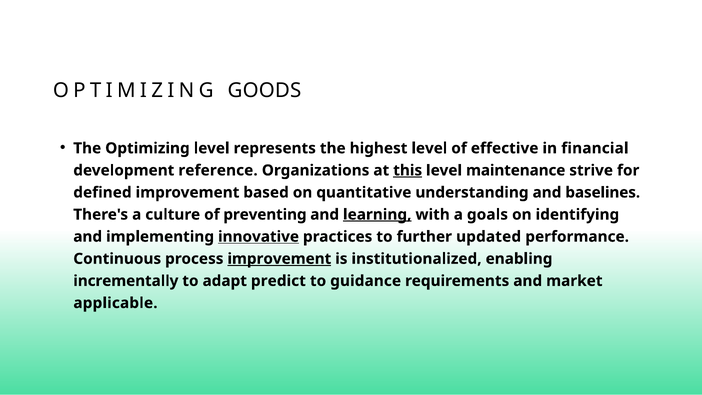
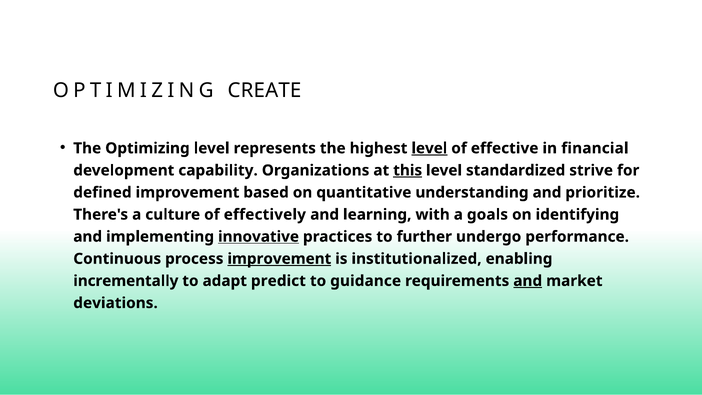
GOODS: GOODS -> CREATE (264, 90)
level underline: none -> present (429, 148)
reference: reference -> capability (218, 170)
maintenance: maintenance -> standardized (516, 170)
baselines: baselines -> prioritize (603, 192)
preventing: preventing -> effectively (265, 215)
learning underline: present -> none (377, 215)
updated: updated -> undergo (489, 237)
and underline: none -> present (528, 281)
applicable: applicable -> deviations (116, 303)
